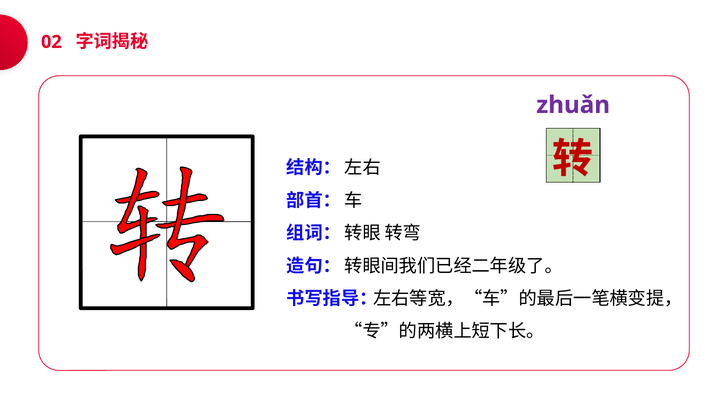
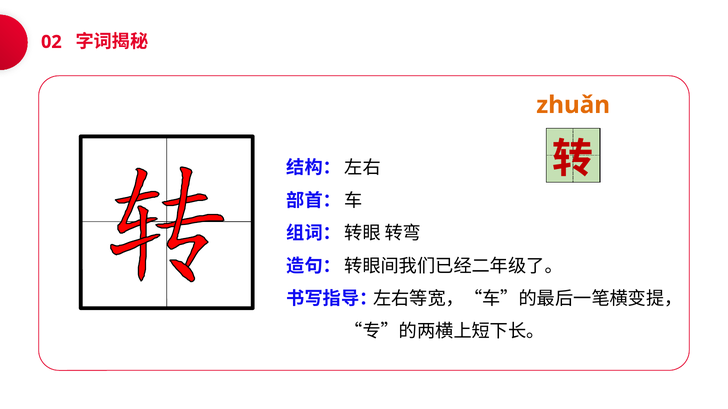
zhuǎn colour: purple -> orange (573, 105)
